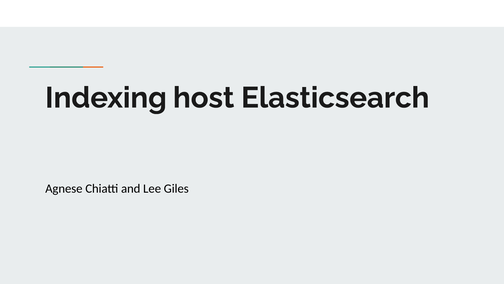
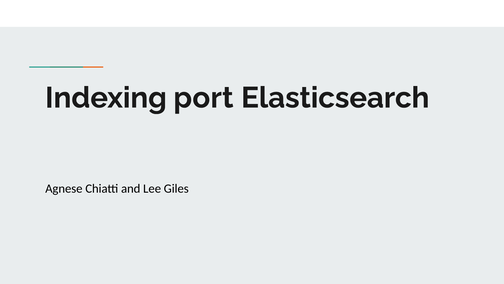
host: host -> port (203, 98)
